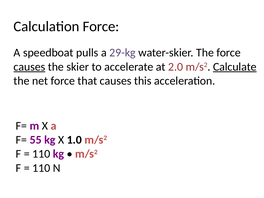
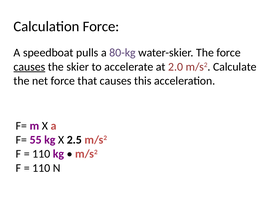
29-kg: 29-kg -> 80-kg (123, 53)
Calculate underline: present -> none (235, 67)
1.0: 1.0 -> 2.5 (74, 140)
